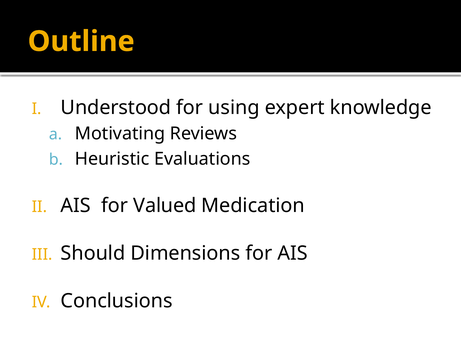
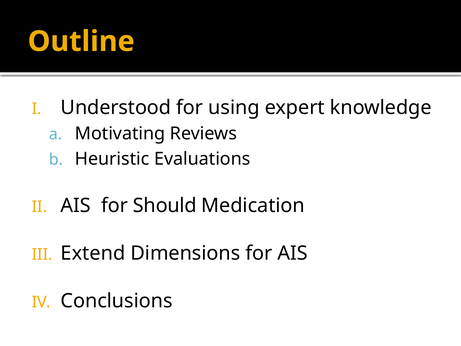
Valued: Valued -> Should (165, 205)
Should: Should -> Extend (93, 253)
